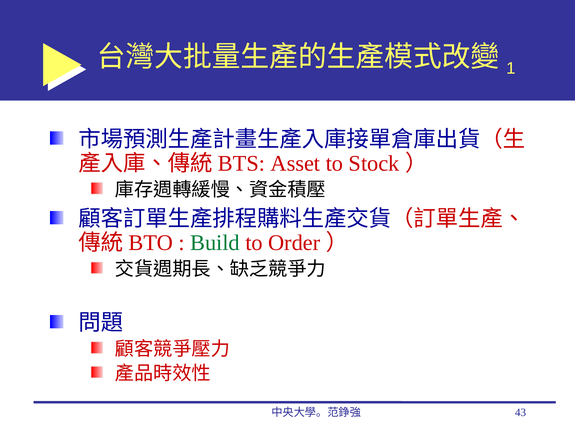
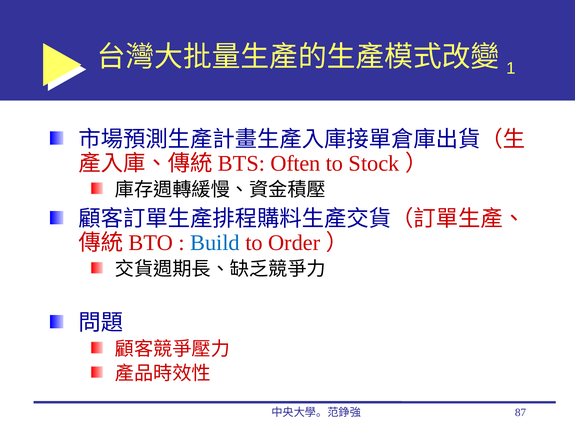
Asset: Asset -> Often (295, 164)
Build colour: green -> blue (215, 243)
43: 43 -> 87 (521, 413)
